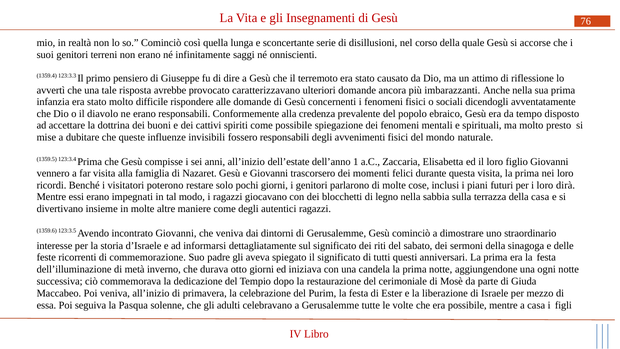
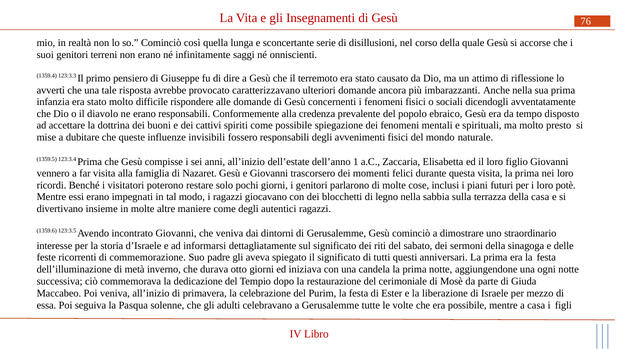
dirà: dirà -> potè (566, 185)
